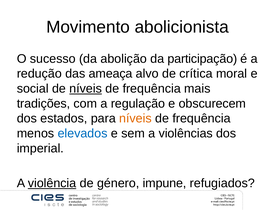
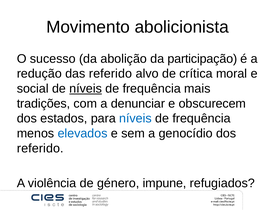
das ameaça: ameaça -> referido (110, 74)
regulação: regulação -> denunciar (138, 104)
níveis colour: orange -> blue (135, 118)
violências: violências -> genocídio (186, 133)
imperial: imperial -> referido (40, 148)
violência underline: present -> none (52, 183)
